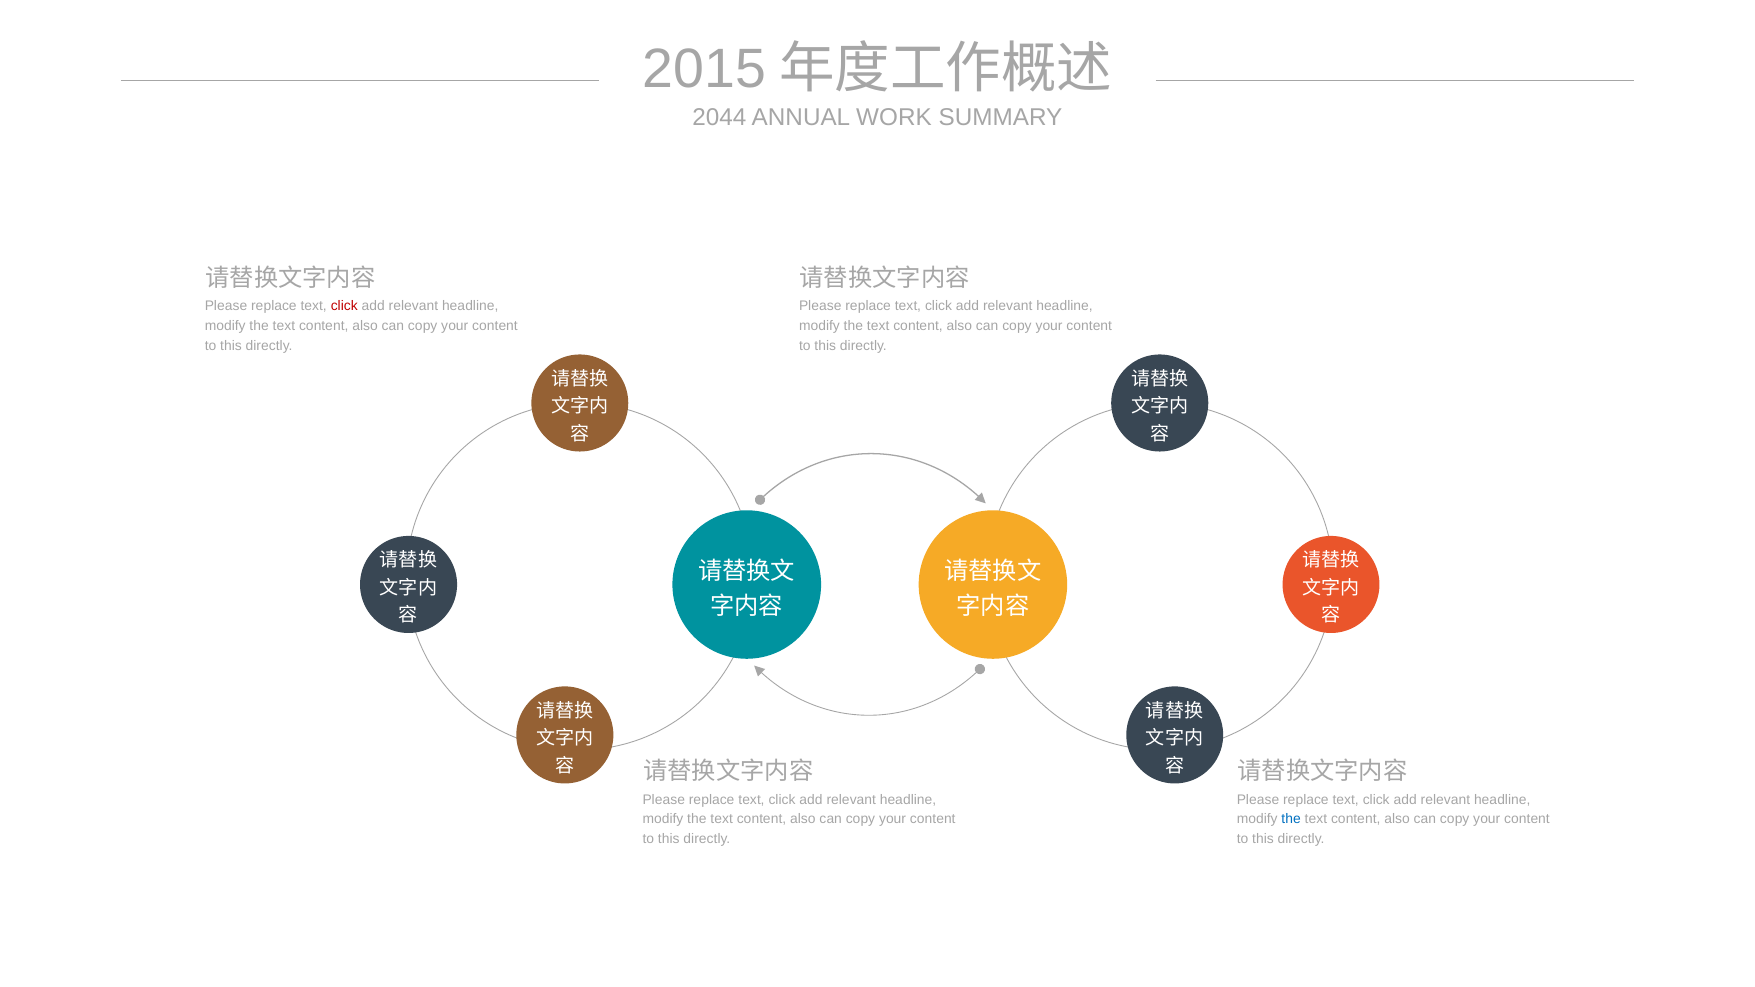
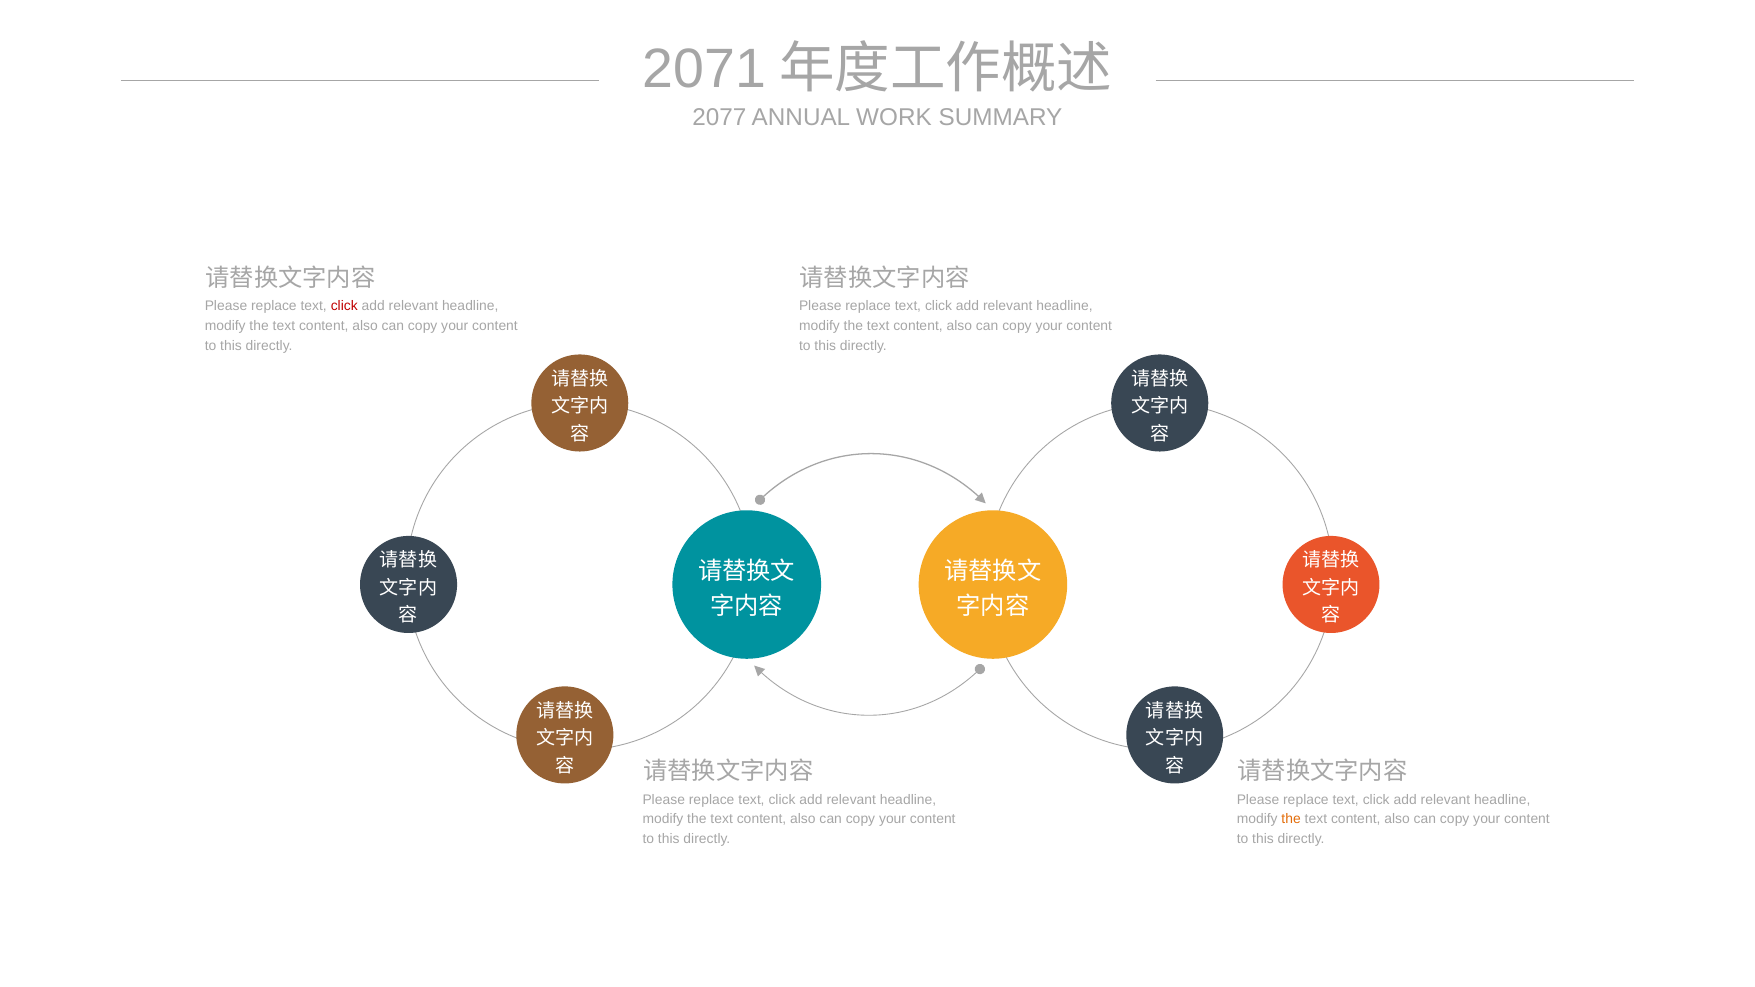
2015: 2015 -> 2071 (704, 69)
2044: 2044 -> 2077 (719, 118)
the colour: blue -> orange (1291, 819)
